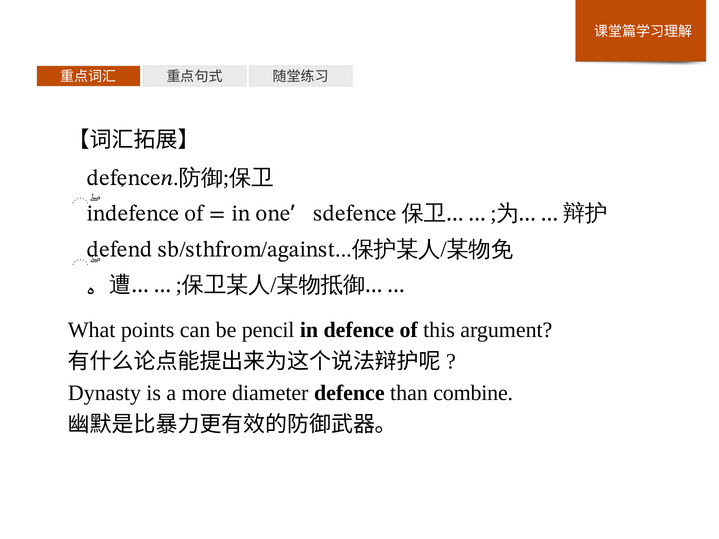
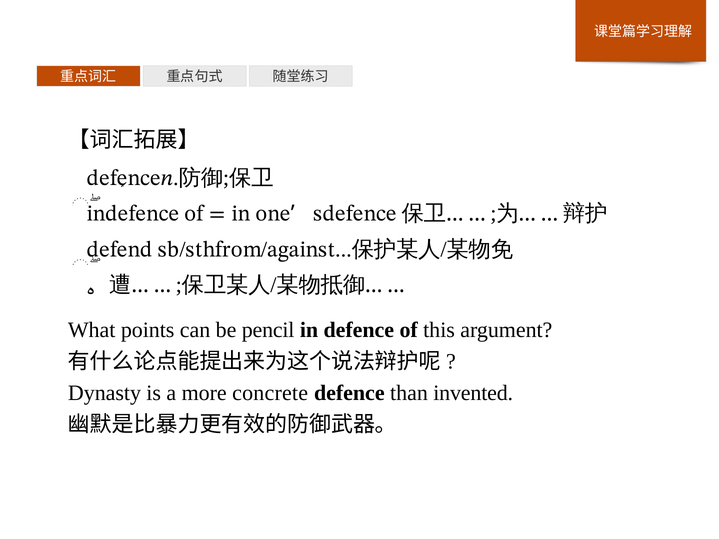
diameter: diameter -> concrete (270, 393)
combine: combine -> invented (473, 393)
